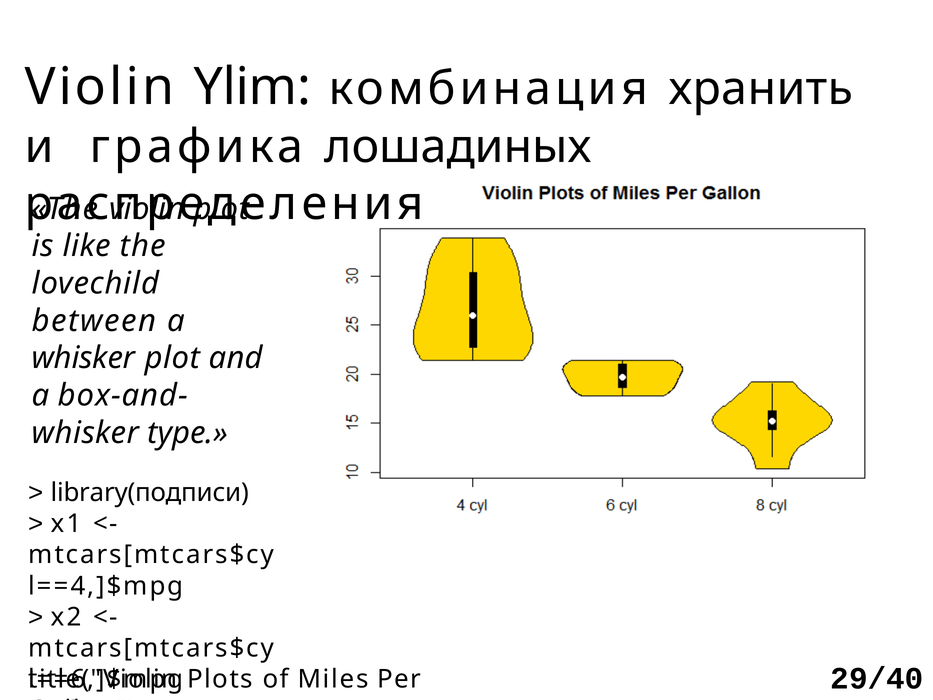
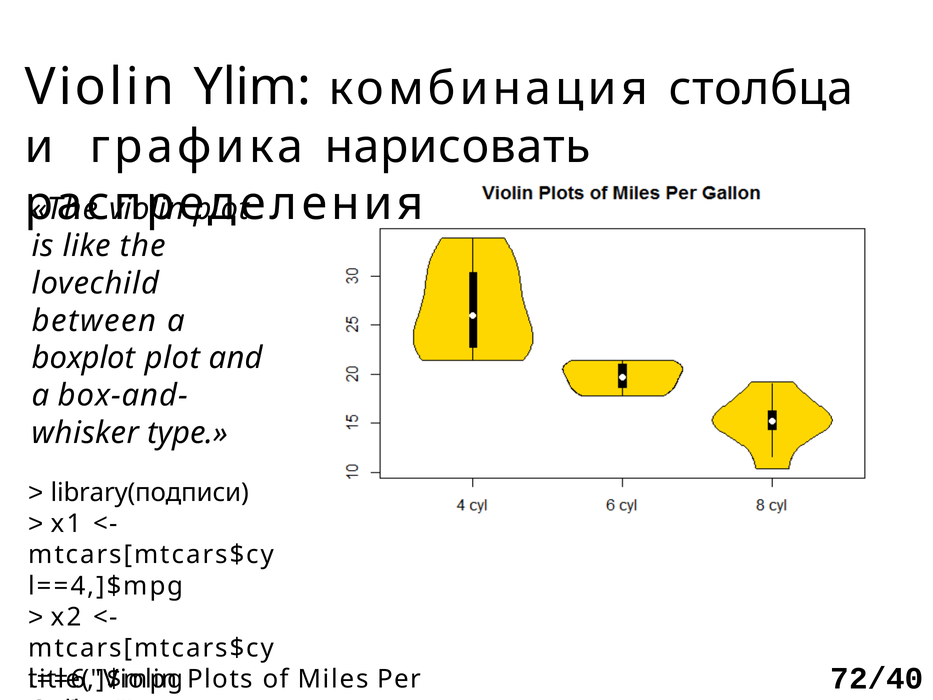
хранить: хранить -> столбца (761, 89)
лошадиных: лошадиных -> нарисовать (458, 147)
whisker: whisker -> boxplot (83, 358)
29/40: 29/40 -> 72/40 (877, 678)
